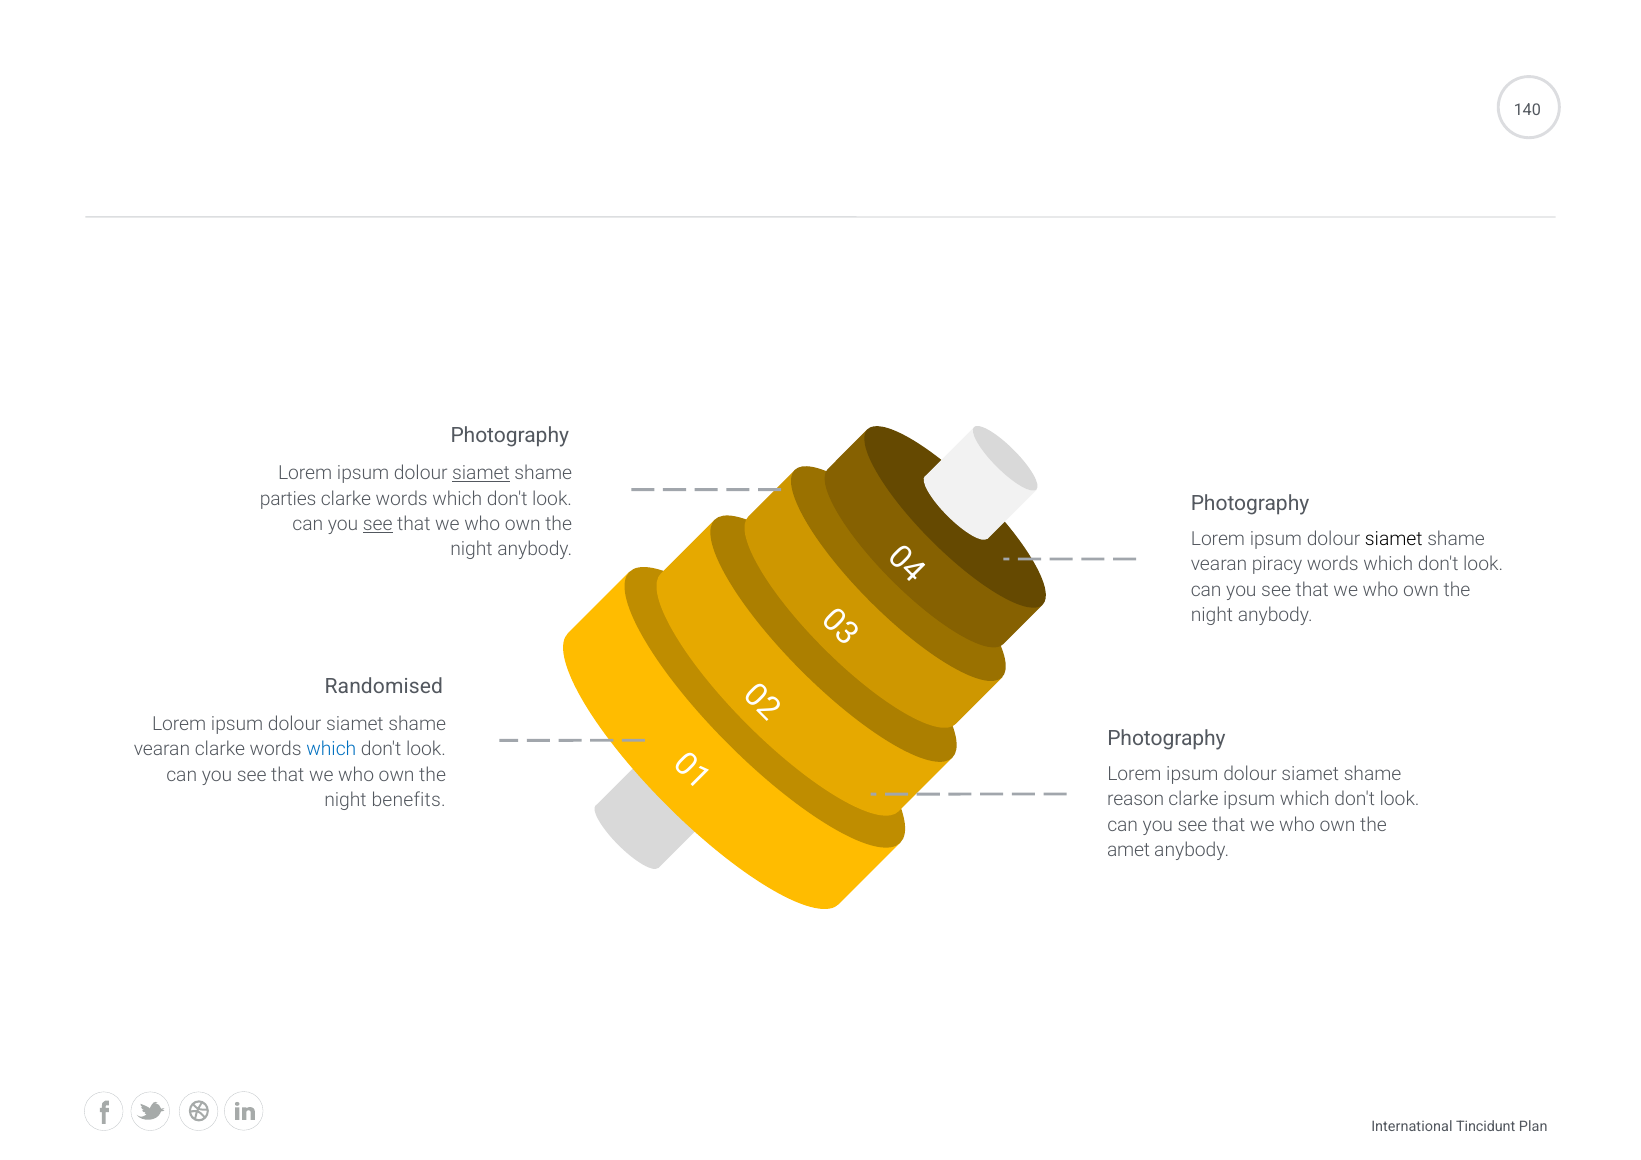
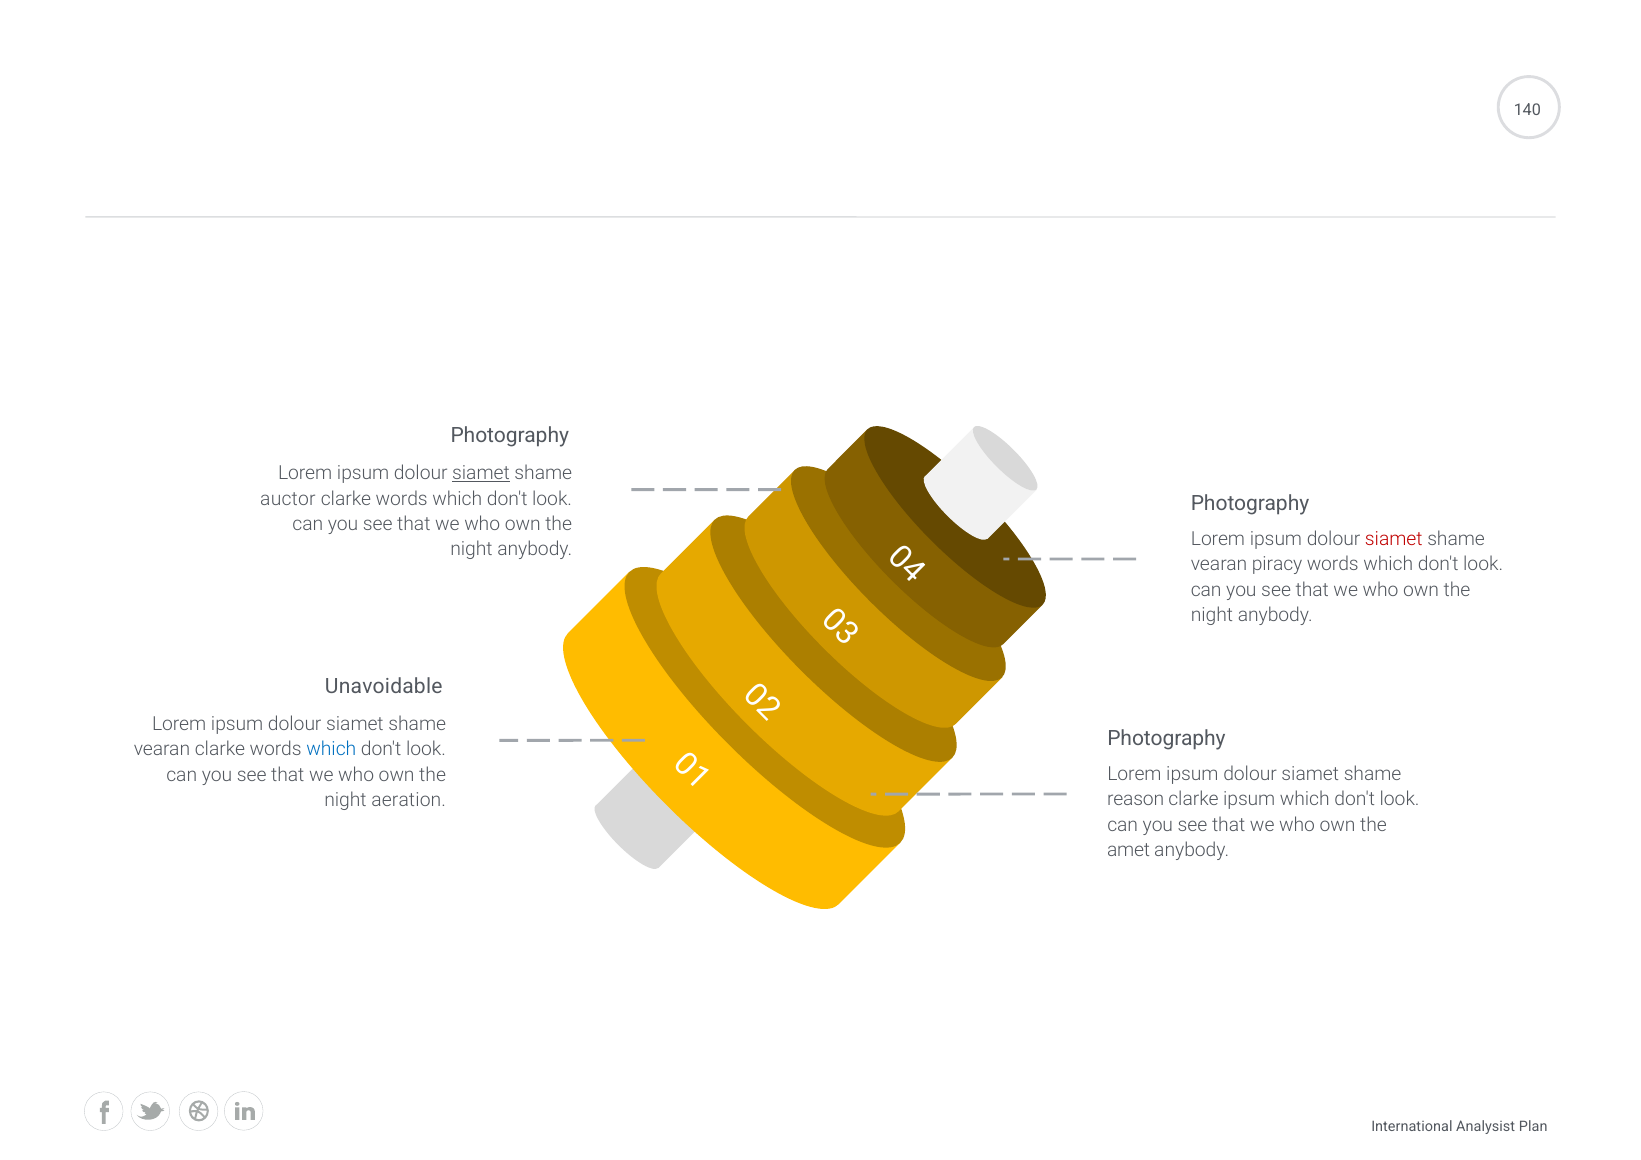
parties: parties -> auctor (288, 499)
see underline: present -> none (378, 524)
siamet colour: black -> red (1394, 539)
Randomised: Randomised -> Unavoidable (384, 686)
benefits: benefits -> aeration (409, 800)
Tincidunt: Tincidunt -> Analysist (1486, 1127)
